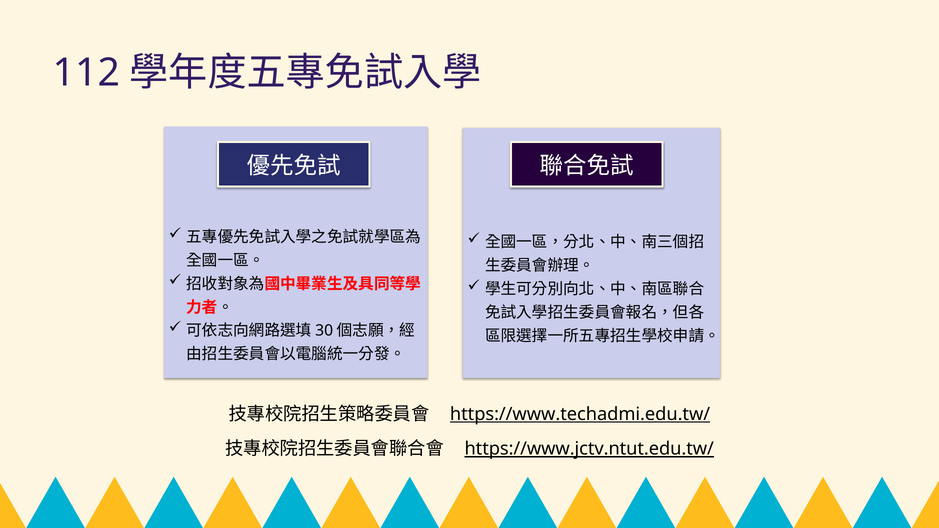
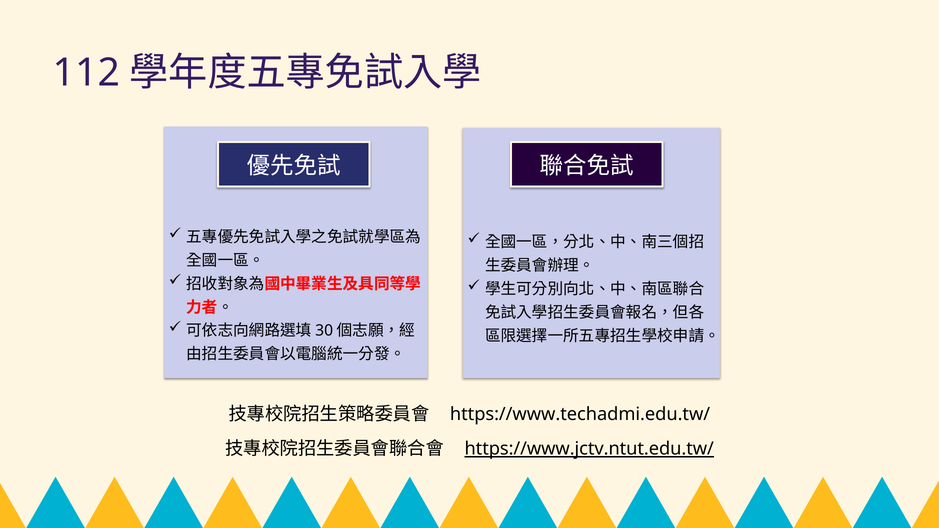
https://www.techadmi.edu.tw/ underline: present -> none (580, 414)
